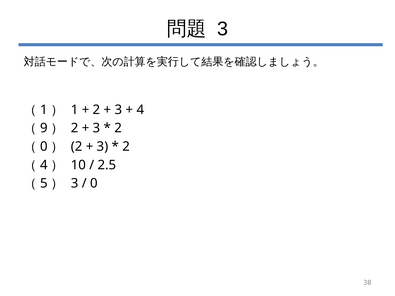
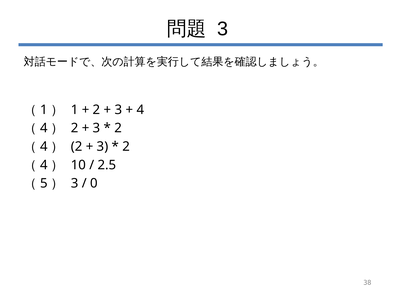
9: 9 -> 4 (44, 128)
0: 0 -> 4 (44, 147)
